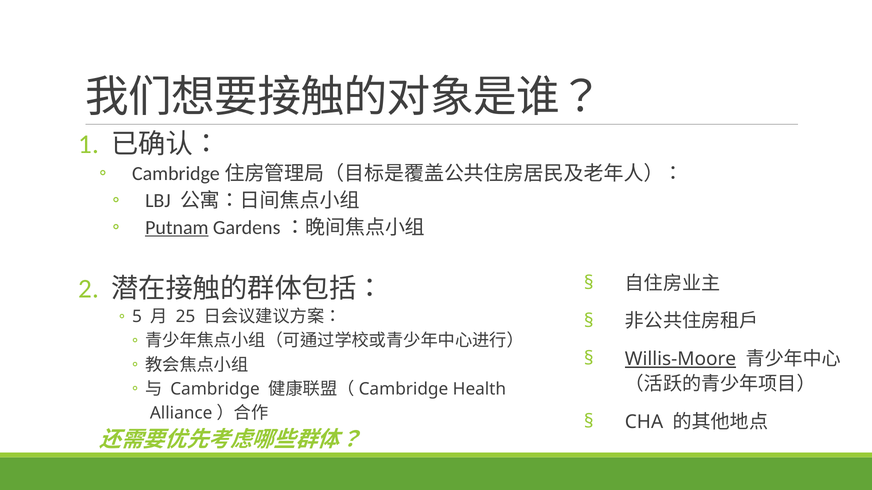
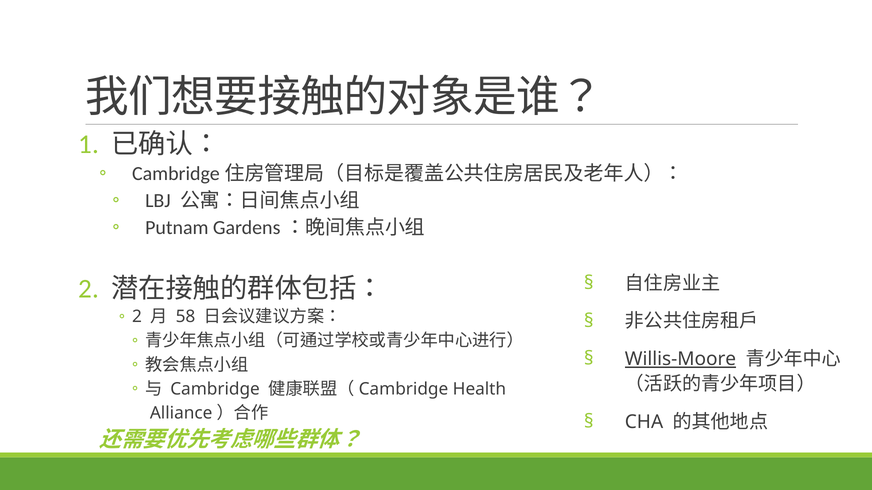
Putnam underline: present -> none (177, 228)
5: 5 -> 2 (137, 317)
25: 25 -> 58 (185, 317)
